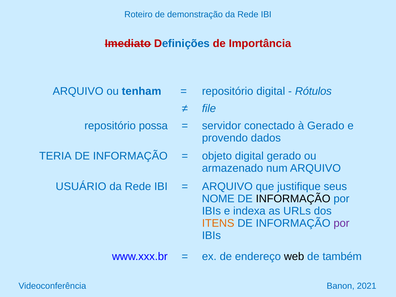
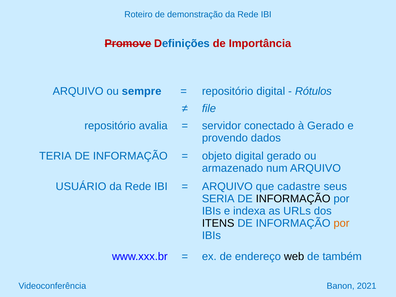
Imediato: Imediato -> Promove (128, 44)
tenham: tenham -> sempre (142, 91)
possa: possa -> avalia (153, 126)
justifique: justifique -> cadastre (299, 186)
NOME: NOME -> SERIA (218, 199)
ITENS colour: orange -> black (218, 223)
por colour: purple -> orange (341, 223)
